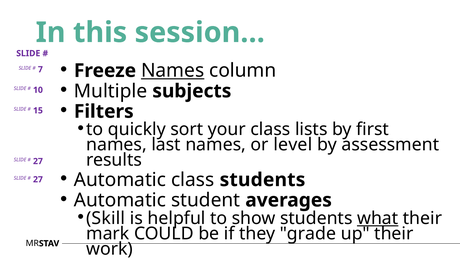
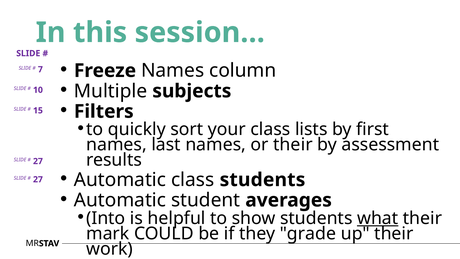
Names underline: present -> none (173, 71)
or level: level -> their (293, 145)
Skill: Skill -> Into (106, 218)
